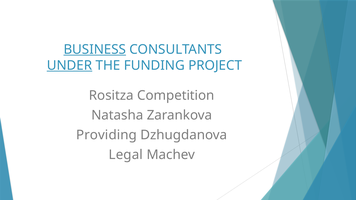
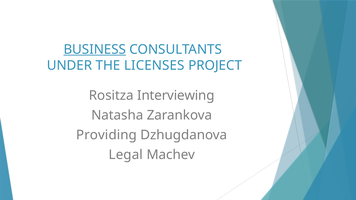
UNDER underline: present -> none (70, 65)
FUNDING: FUNDING -> LICENSES (154, 65)
Competition: Competition -> Interviewing (176, 96)
